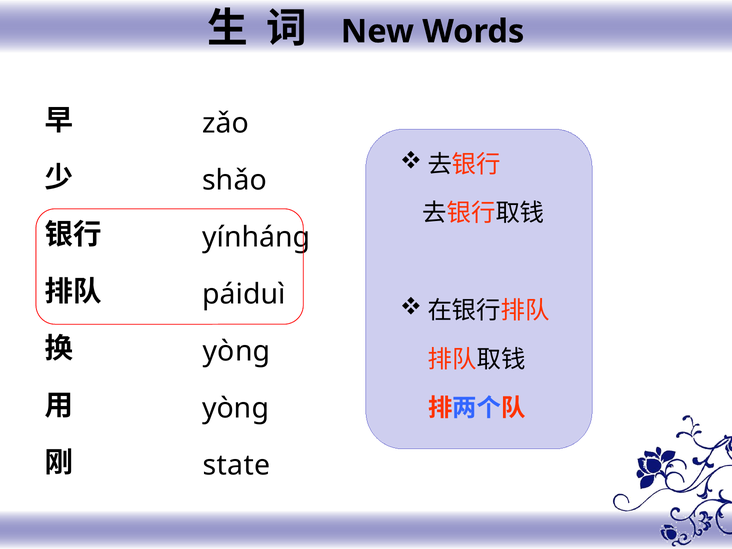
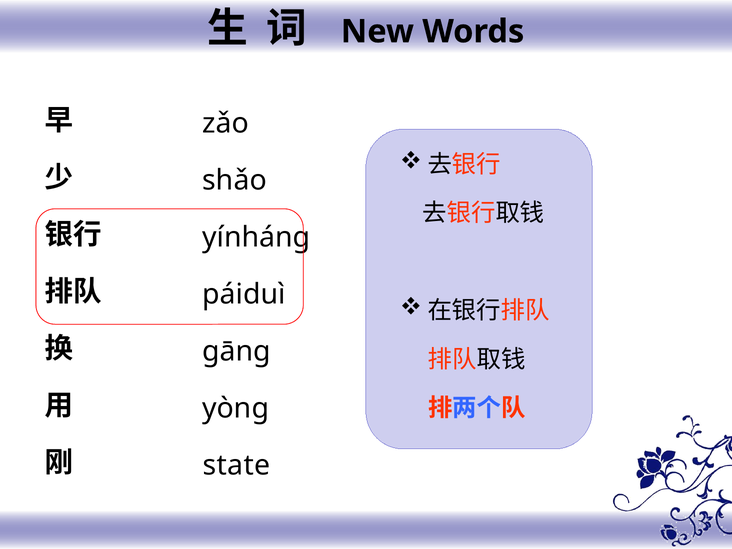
yònɡ: yònɡ -> ɡānɡ (237, 351)
